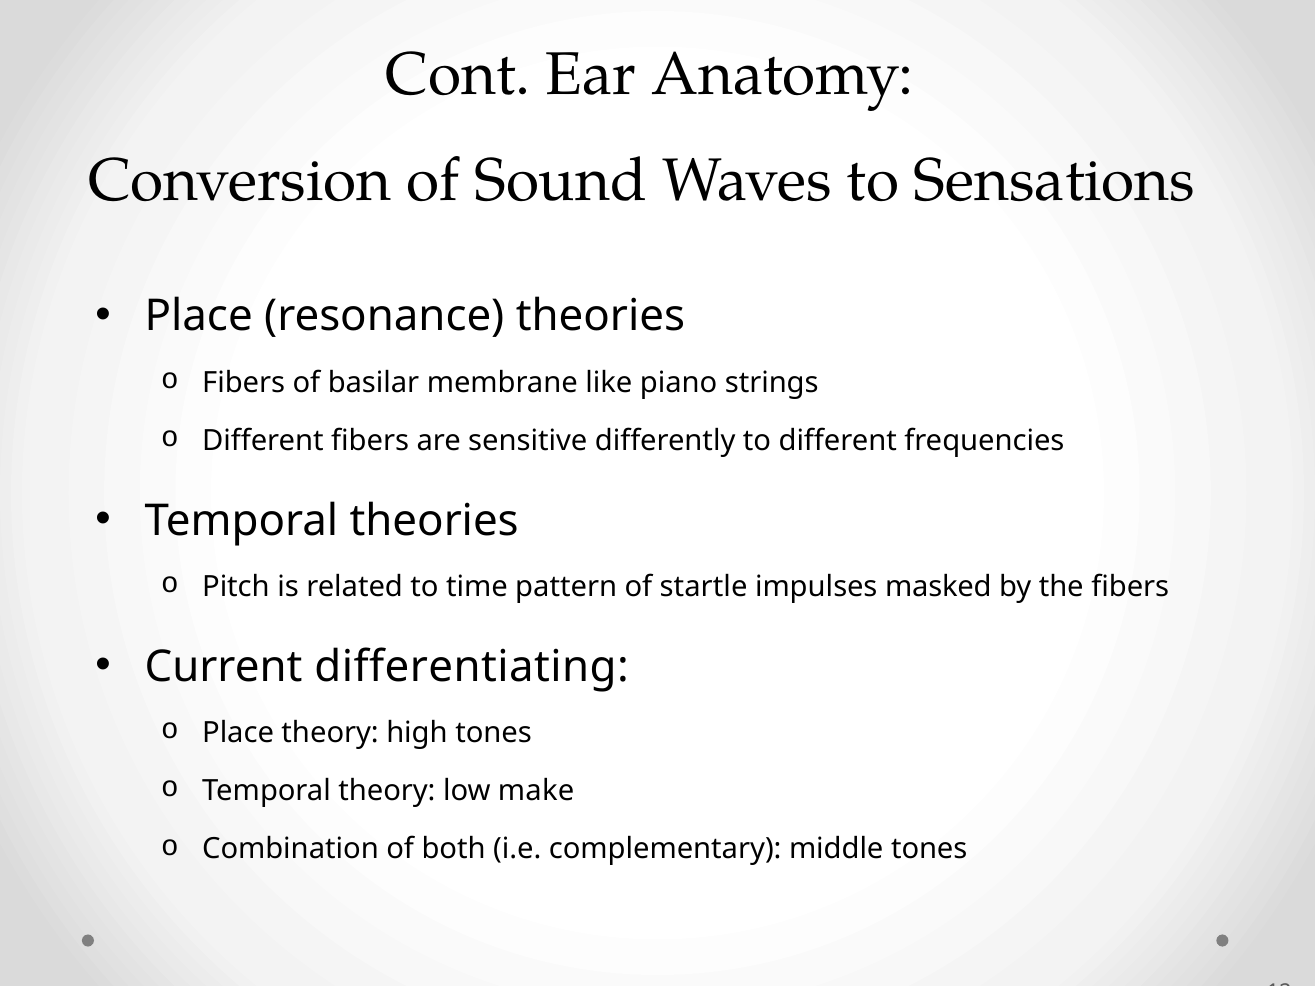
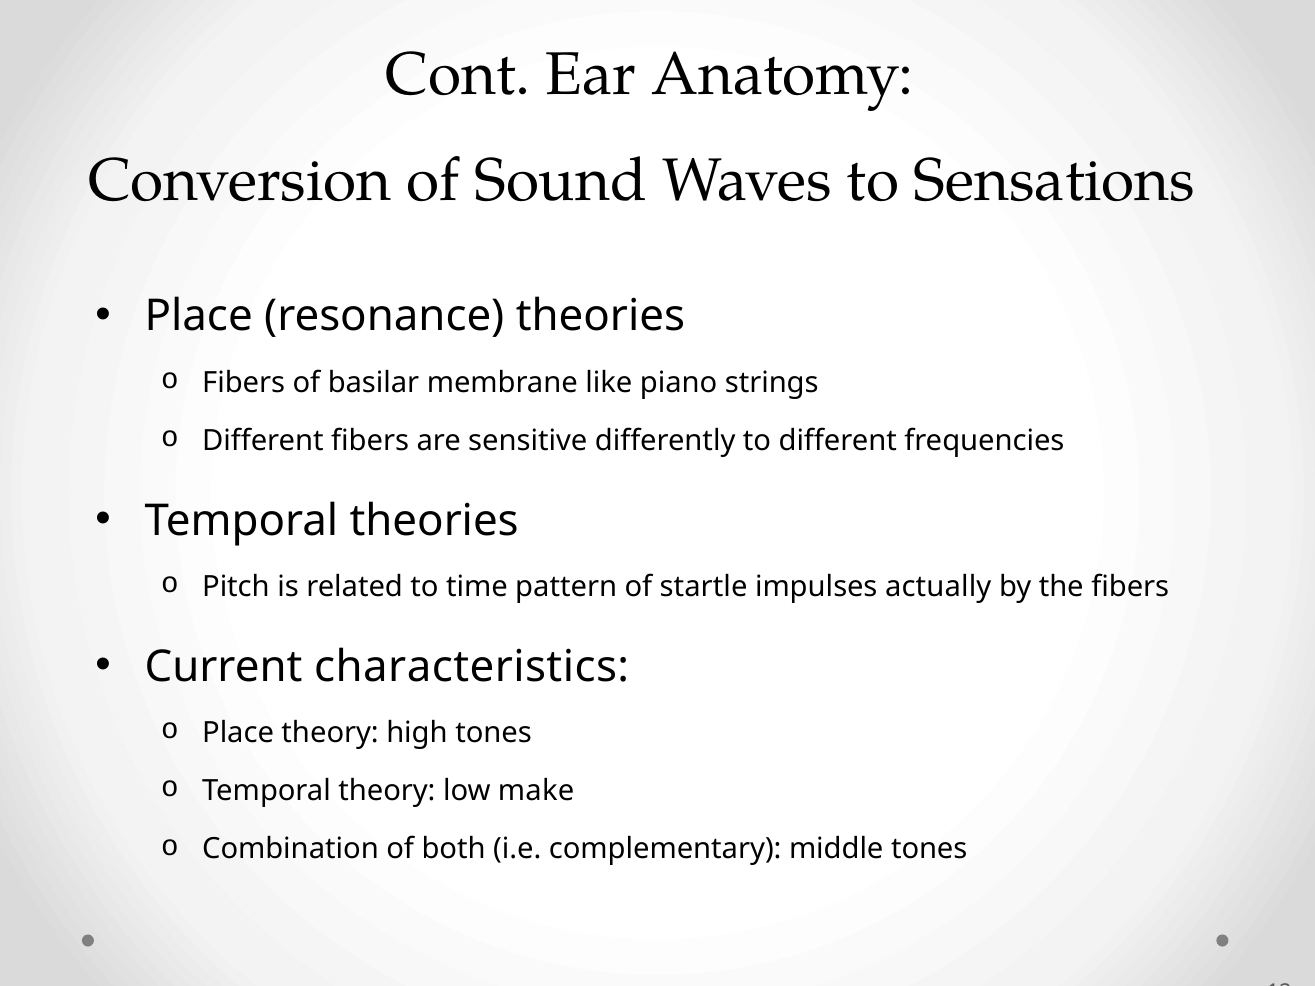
masked: masked -> actually (938, 587)
differentiating: differentiating -> characteristics (472, 667)
